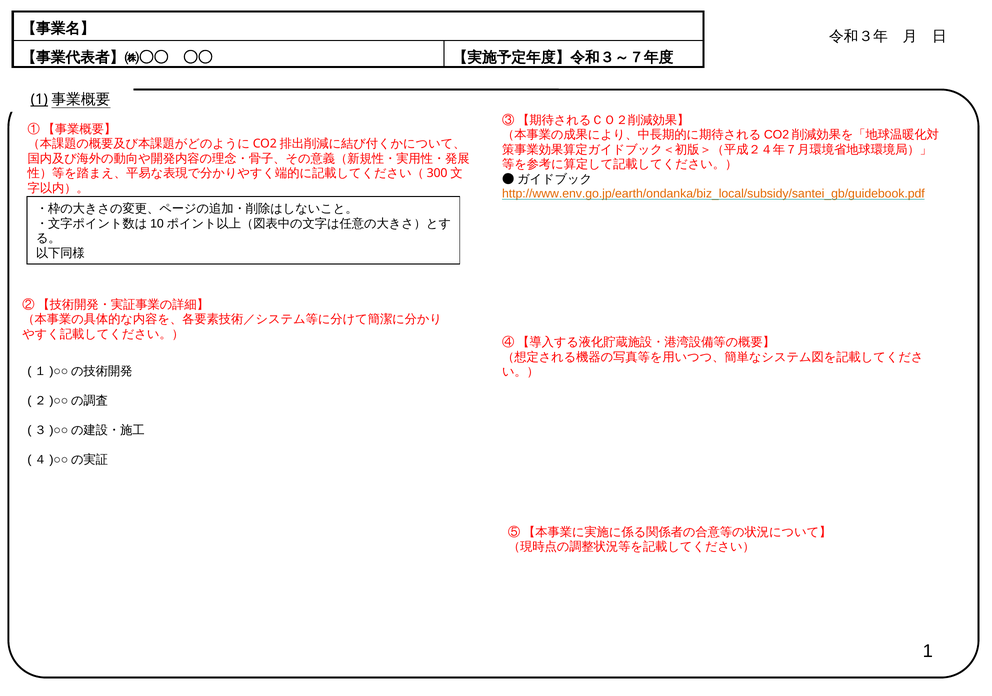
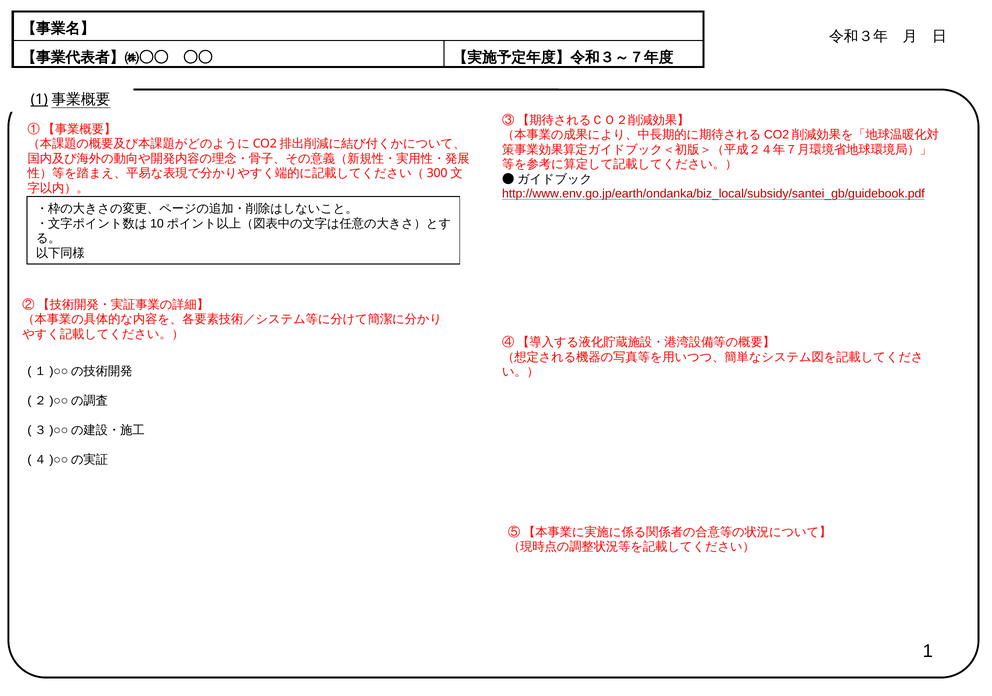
http://www.env.go.jp/earth/ondanka/biz_local/subsidy/santei_gb/guidebook.pdf colour: orange -> red (713, 194)
